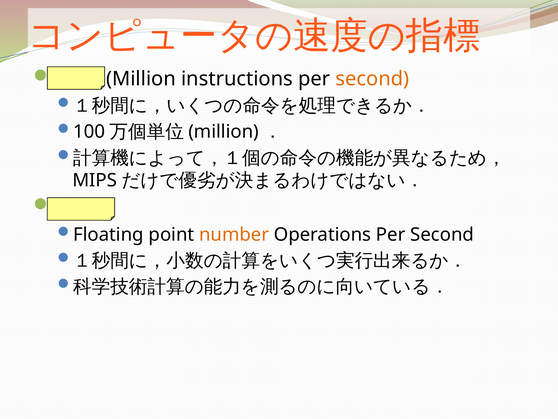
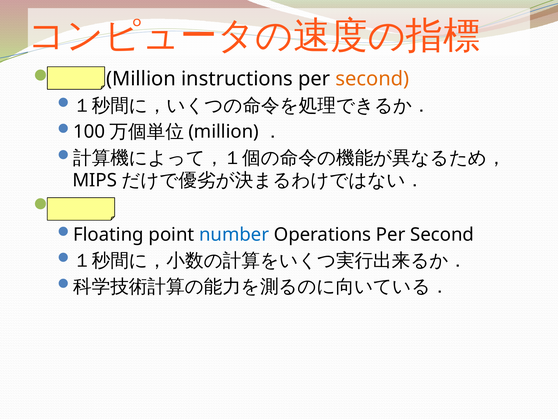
number colour: orange -> blue (234, 234)
